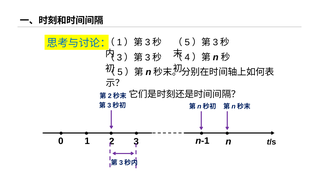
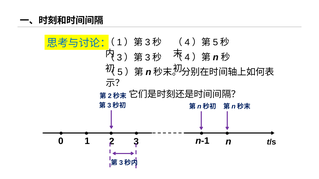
5: 5 -> 4 (187, 42)
3: 3 -> 5 (215, 42)
